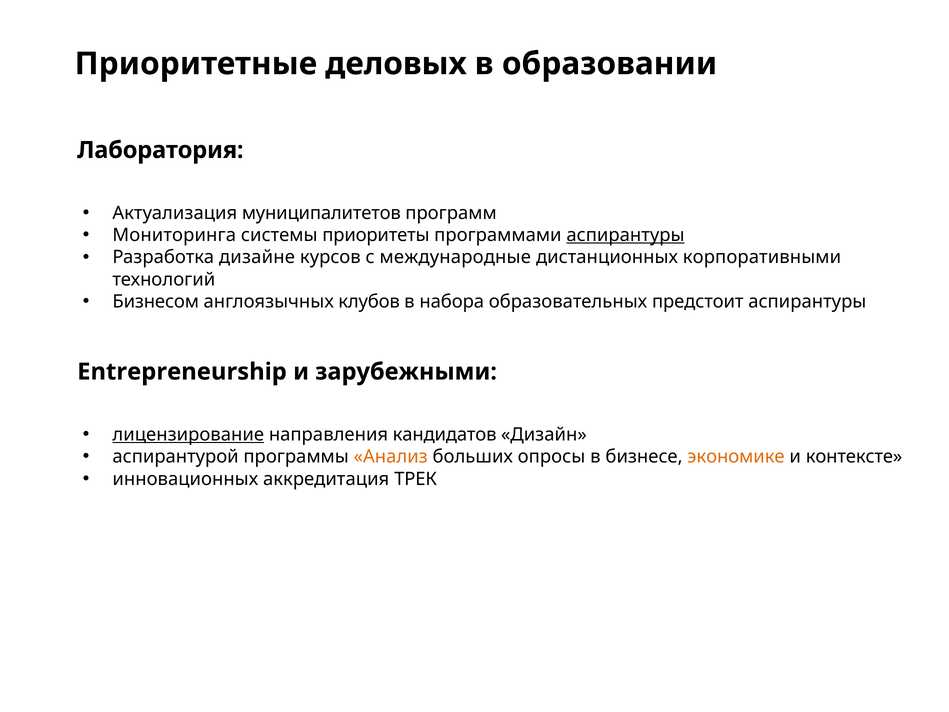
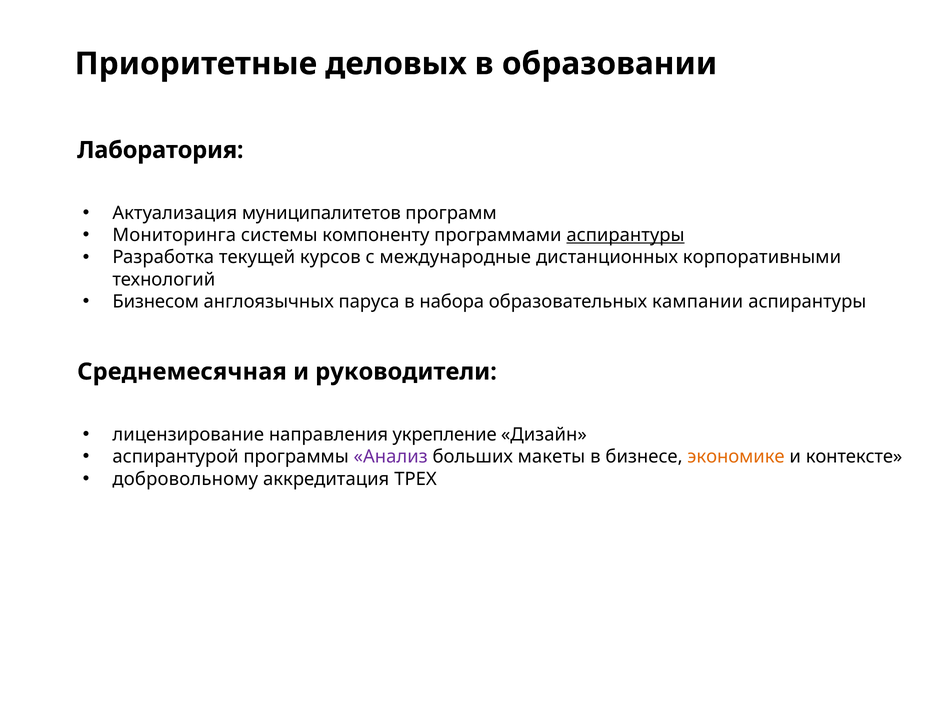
приоритеты: приоритеты -> компоненту (376, 235)
дизайне: дизайне -> текущей (257, 257)
клубов: клубов -> паруса (369, 302)
предстоит: предстоит -> кампании (698, 302)
Entrepreneurship: Entrepreneurship -> Среднемесячная (182, 372)
зарубежными: зарубежными -> руководители (406, 372)
лицензирование underline: present -> none (188, 435)
кандидатов: кандидатов -> укрепление (445, 435)
Анализ colour: orange -> purple (391, 457)
опросы: опросы -> макеты (551, 457)
инновационных: инновационных -> добровольному (185, 479)
ТРЕК: ТРЕК -> ТРЕХ (416, 479)
